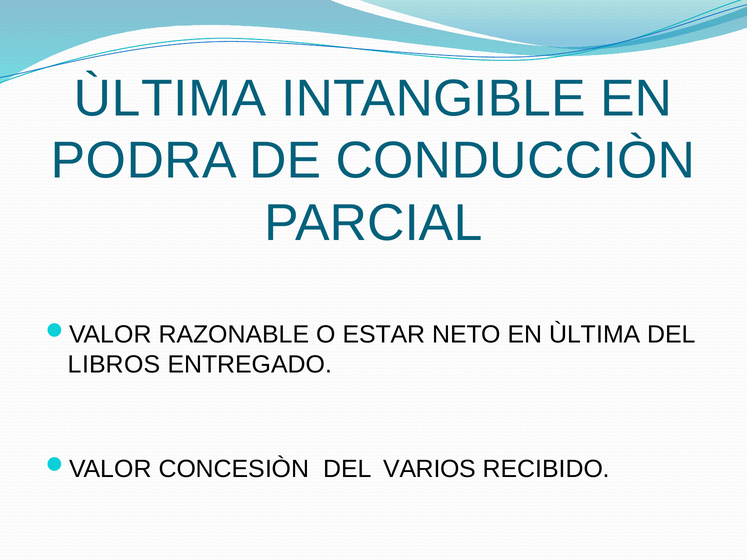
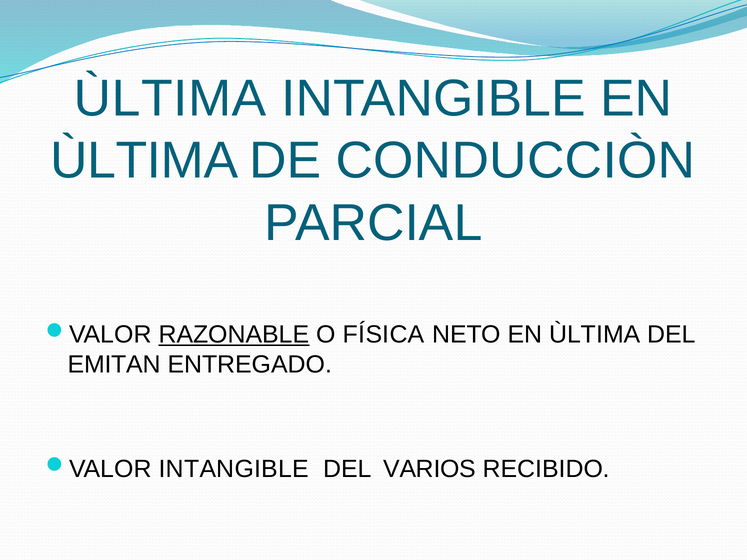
PODRA: PODRA -> ÙLTIMA (144, 161)
RAZONABLE underline: none -> present (234, 335)
ESTAR: ESTAR -> FÍSICA (384, 335)
LIBROS: LIBROS -> EMITAN (114, 365)
CONCESIÒN: CONCESIÒN -> INTANGIBLE (234, 469)
